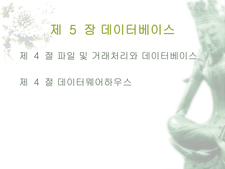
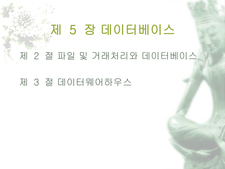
4: 4 -> 2 (37, 56)
4: 4 -> 3 (37, 82)
